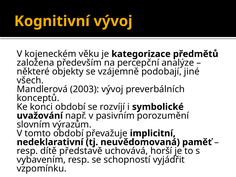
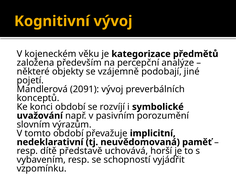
všech: všech -> pojetí (30, 80)
2003: 2003 -> 2091 (85, 89)
